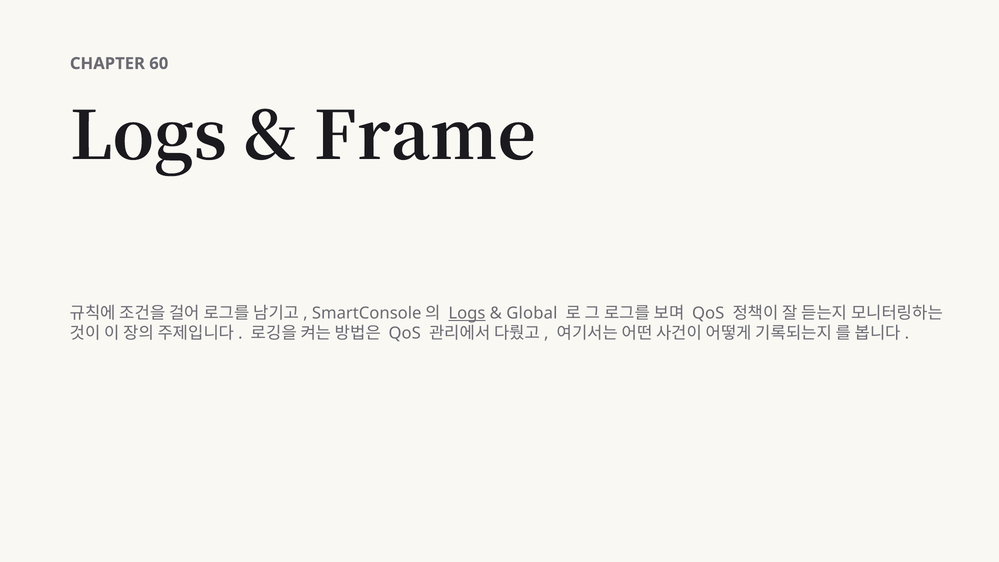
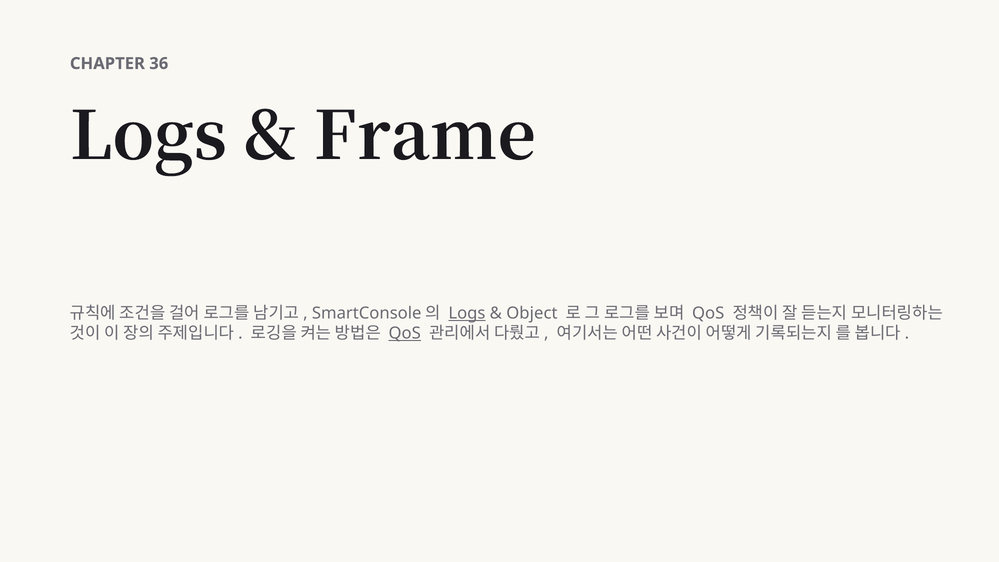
60: 60 -> 36 (159, 64)
Global: Global -> Object (532, 313)
QoS underline: none -> present (405, 333)
